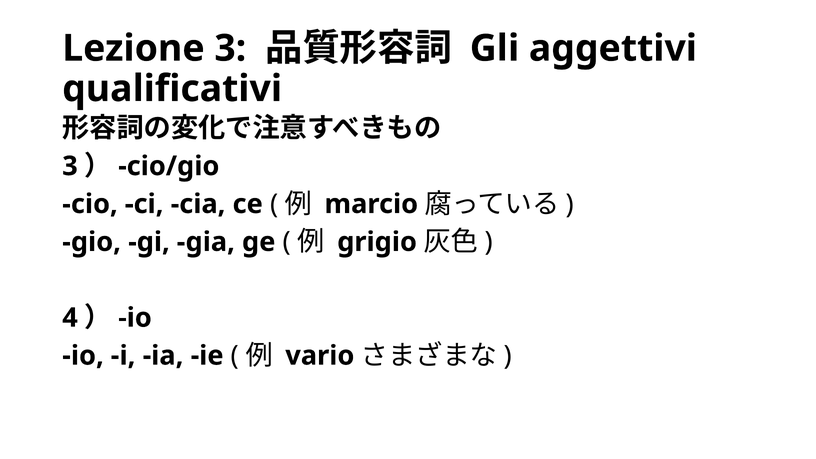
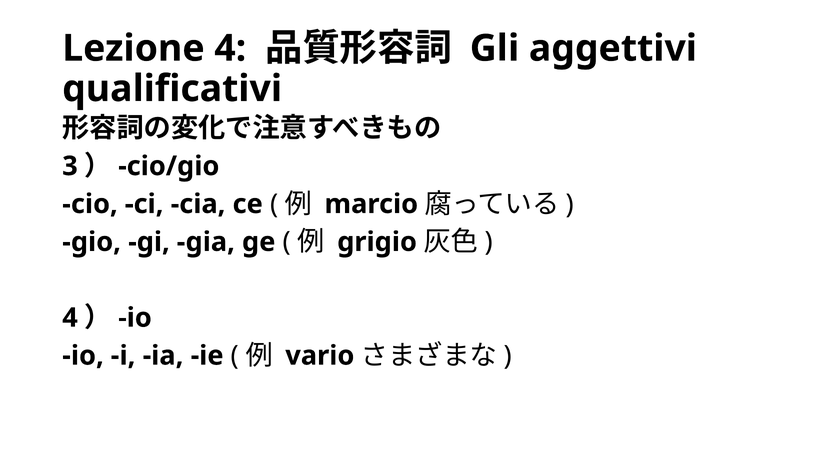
Lezione 3: 3 -> 4 (230, 48)
